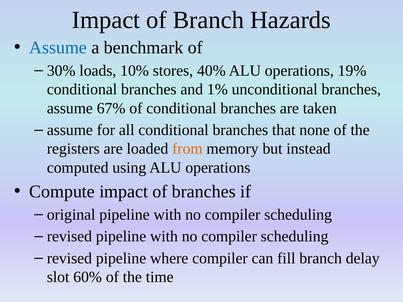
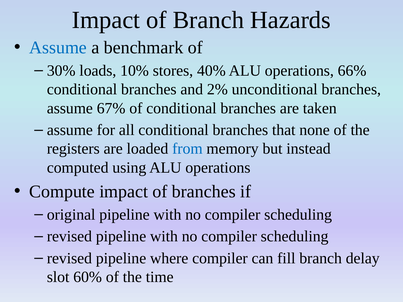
19%: 19% -> 66% (352, 71)
1%: 1% -> 2% (217, 90)
from colour: orange -> blue (187, 149)
